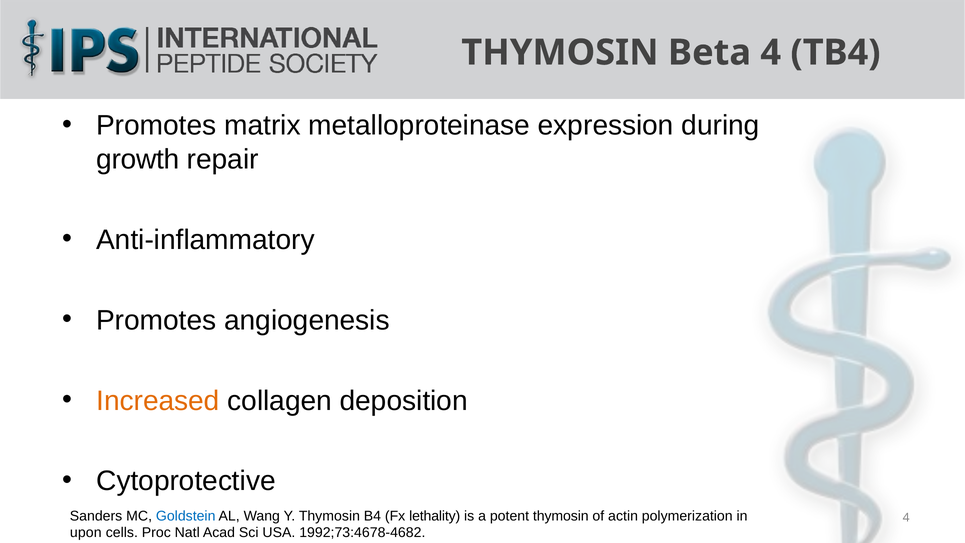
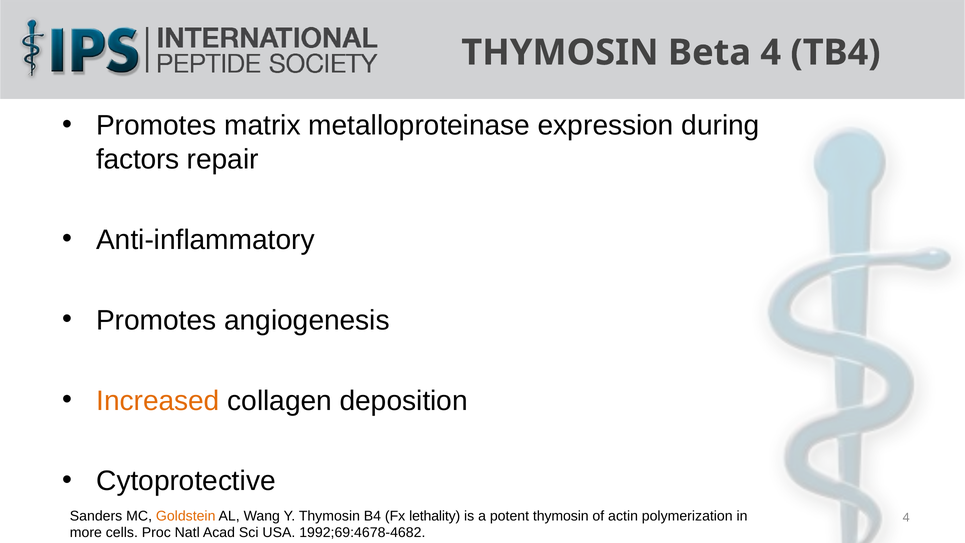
growth: growth -> factors (138, 159)
Goldstein colour: blue -> orange (186, 516)
upon: upon -> more (86, 533)
1992;73:4678-4682: 1992;73:4678-4682 -> 1992;69:4678-4682 (362, 533)
